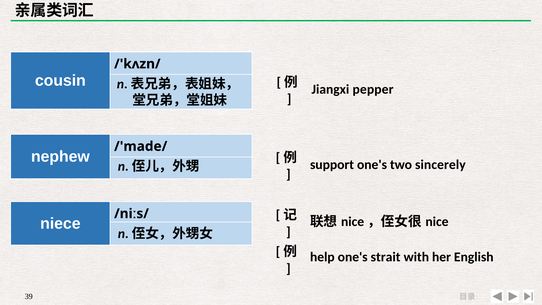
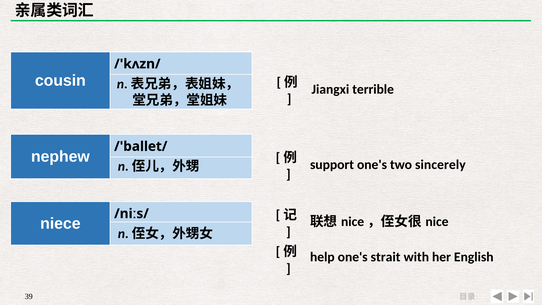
pepper: pepper -> terrible (373, 89)
/'made/: /'made/ -> /'ballet/ (141, 146)
